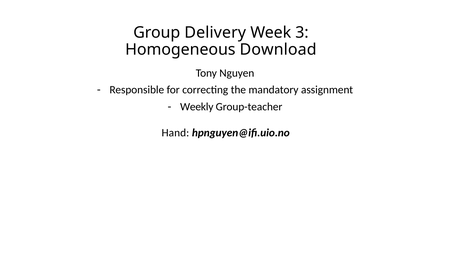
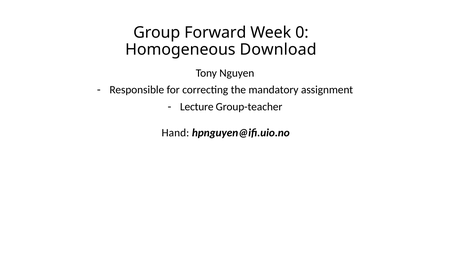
Delivery: Delivery -> Forward (215, 32)
3: 3 -> 0 (302, 32)
Weekly: Weekly -> Lecture (197, 107)
